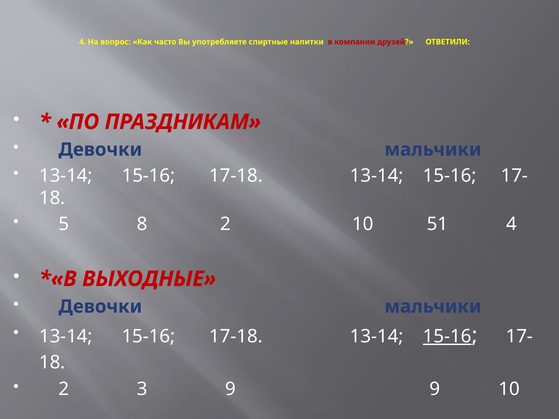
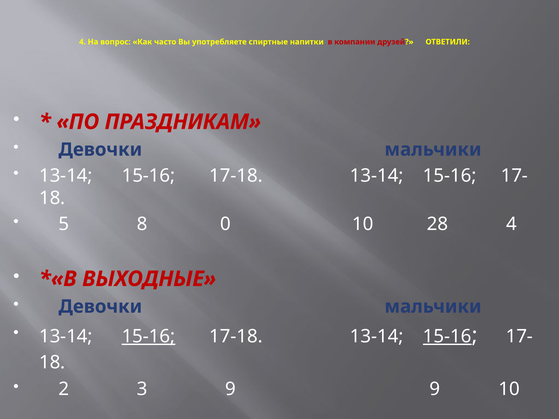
8 2: 2 -> 0 (226, 224)
51: 51 -> 28 (437, 224)
15-16 underline: none -> present (148, 337)
